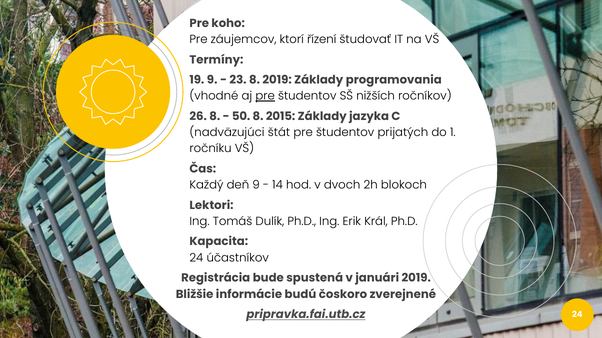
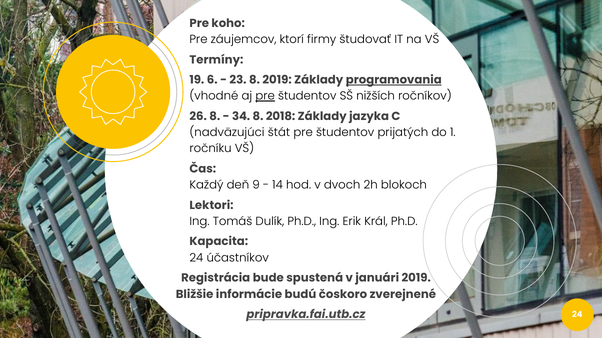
řízení: řízení -> firmy (322, 39)
19 9: 9 -> 6 (212, 80)
programovania underline: none -> present (394, 80)
50: 50 -> 34 (241, 117)
2015: 2015 -> 2018 (281, 117)
